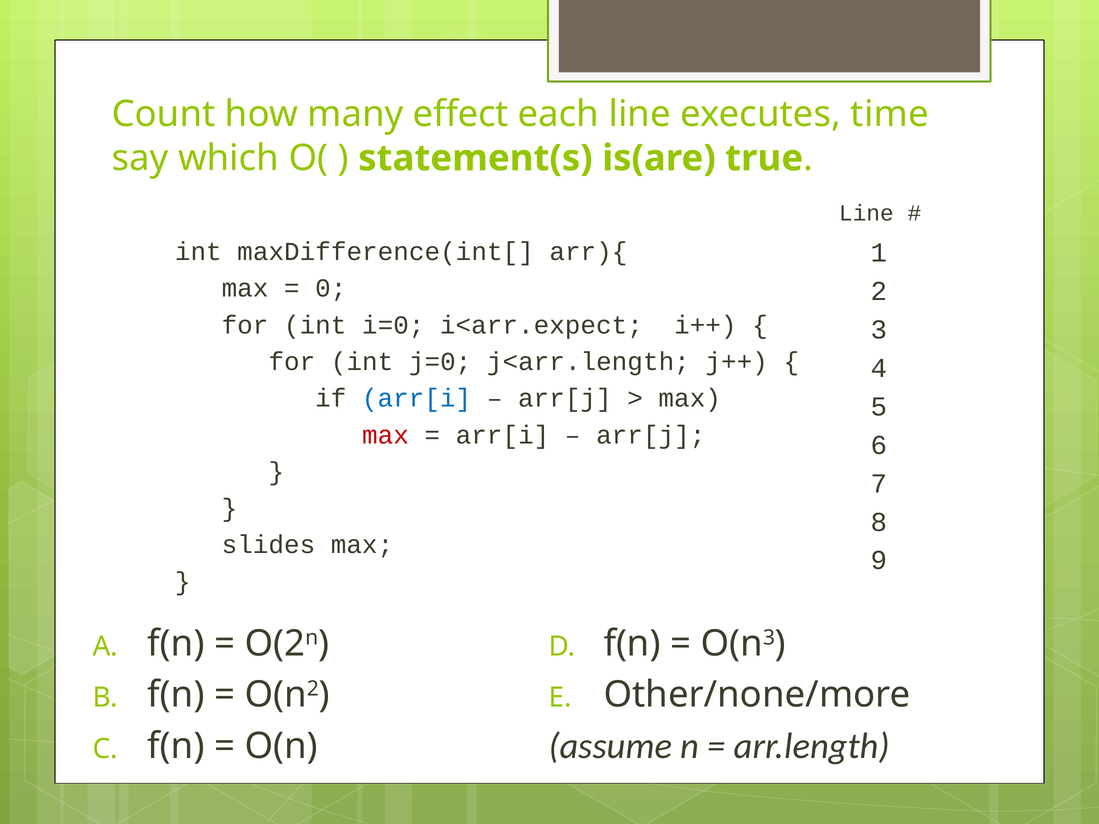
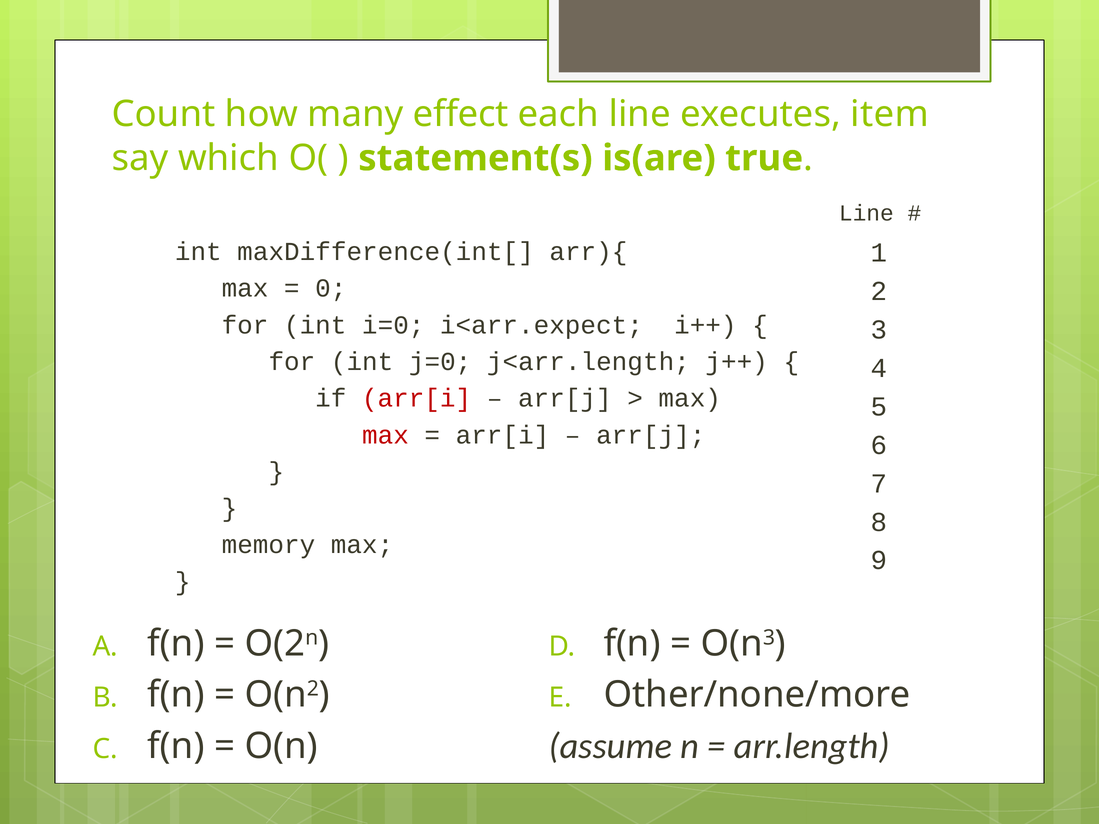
time: time -> item (890, 114)
arr[i colour: blue -> red (417, 398)
slides: slides -> memory (268, 545)
